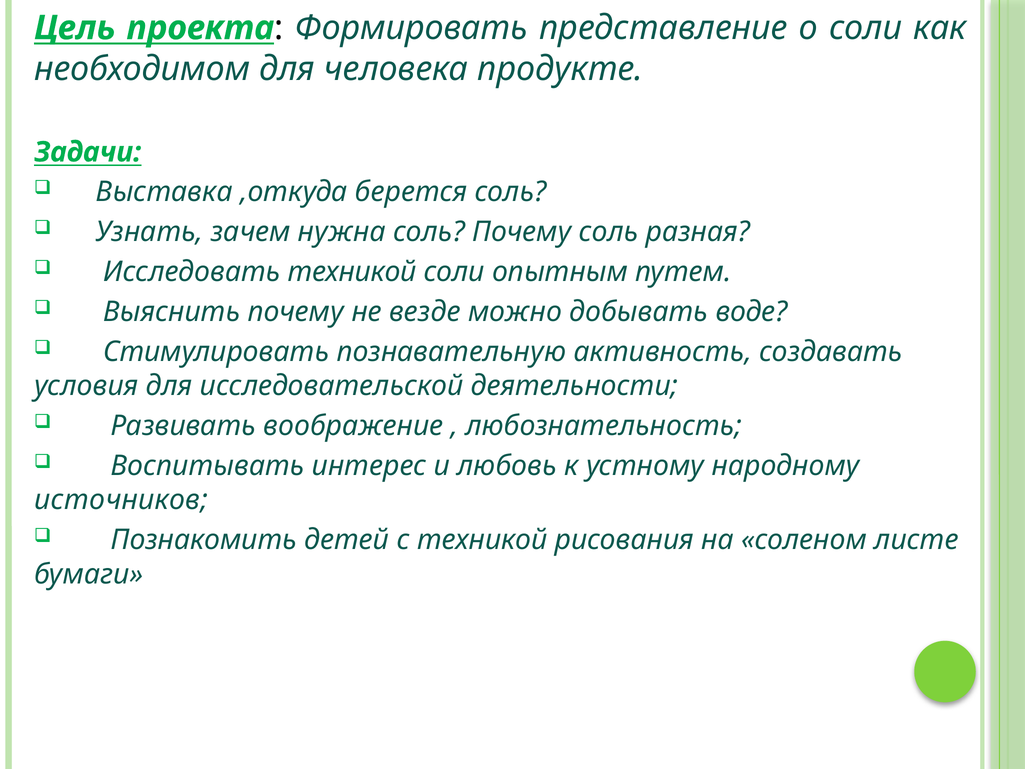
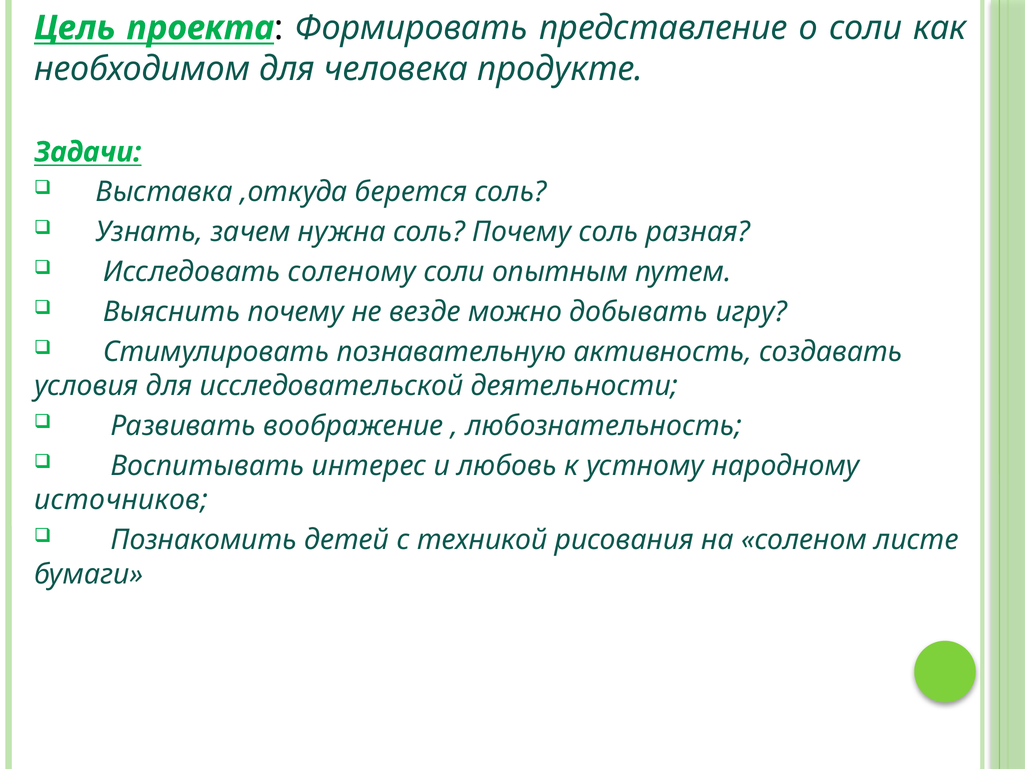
Исследовать техникой: техникой -> соленому (352, 272)
воде: воде -> игру (751, 312)
